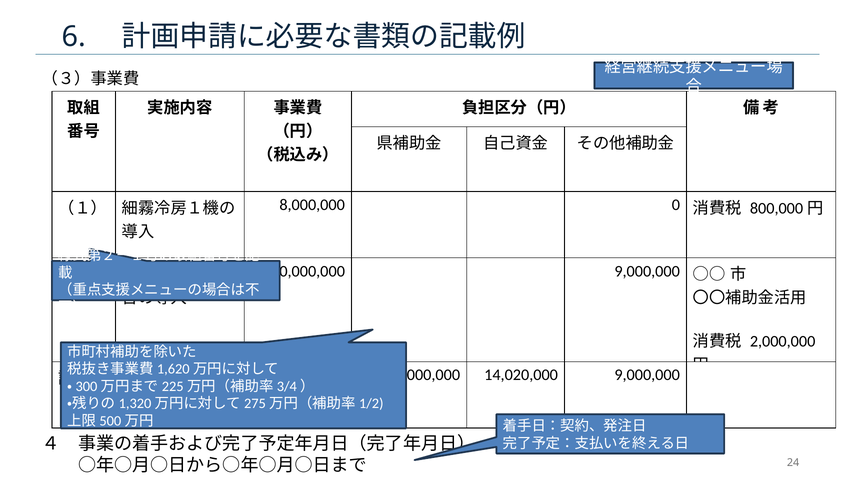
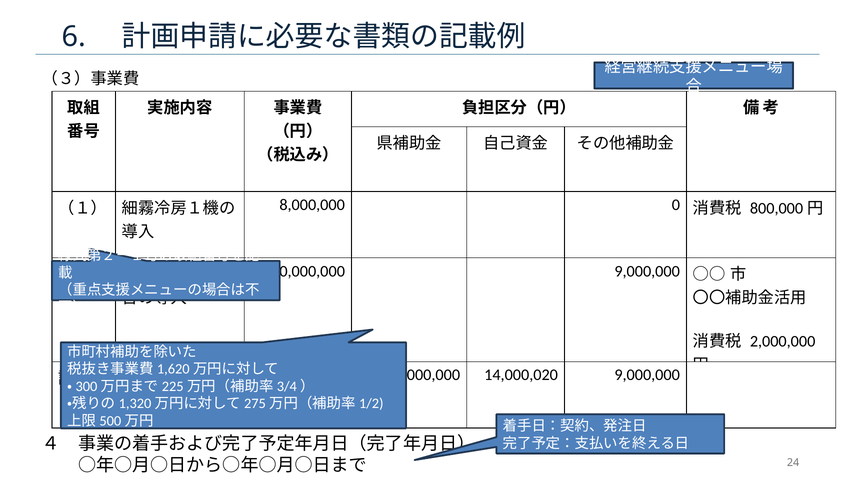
14,020,000: 14,020,000 -> 14,000,020 (521, 375)
